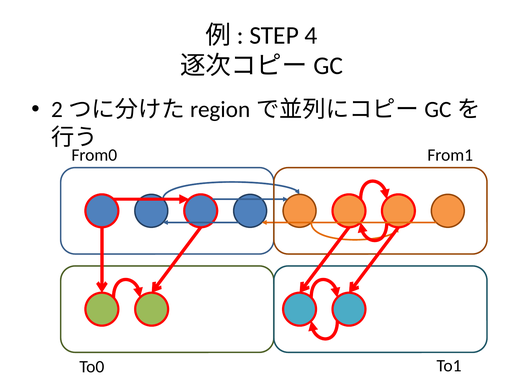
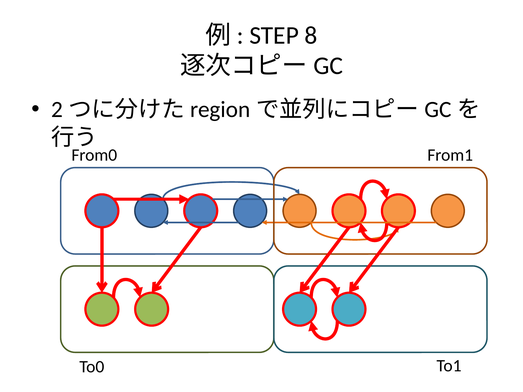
4: 4 -> 8 (311, 35)
